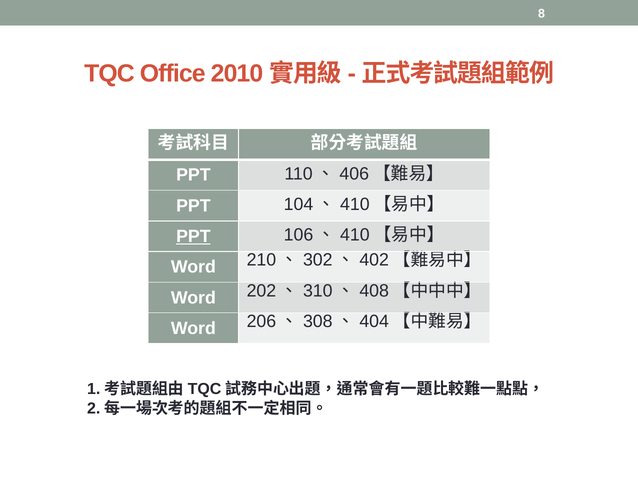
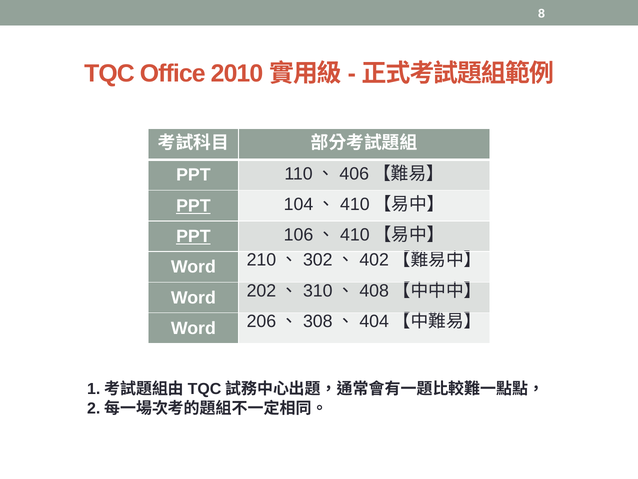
PPT underline: none -> present (193, 206)
